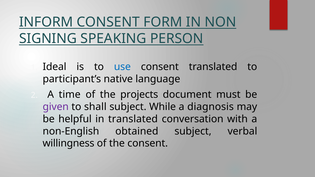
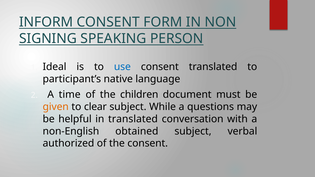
projects: projects -> children (139, 95)
given colour: purple -> orange (56, 107)
shall: shall -> clear (95, 107)
diagnosis: diagnosis -> questions (211, 107)
willingness: willingness -> authorized (68, 144)
